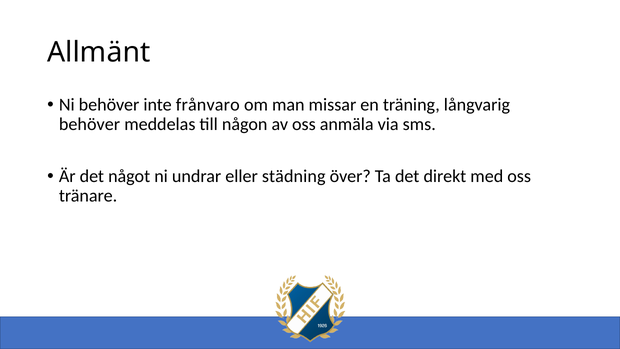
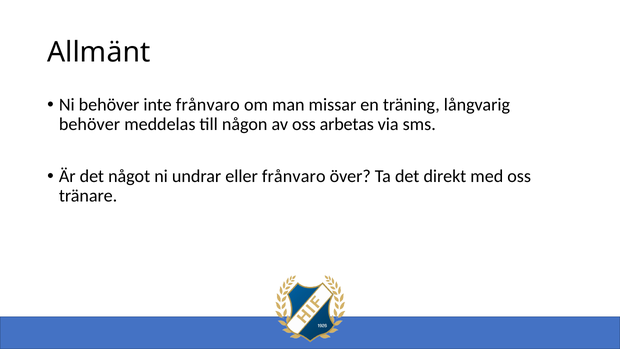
anmäla: anmäla -> arbetas (347, 124)
eller städning: städning -> frånvaro (294, 176)
